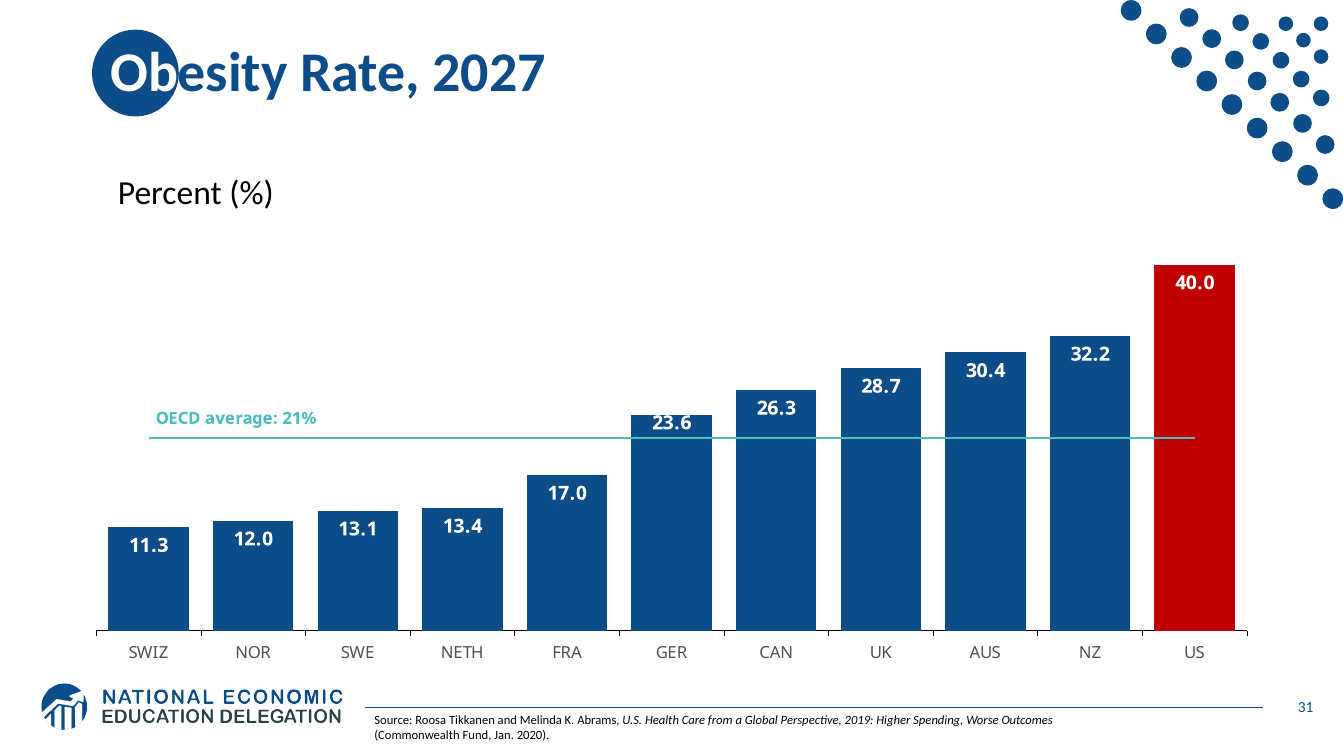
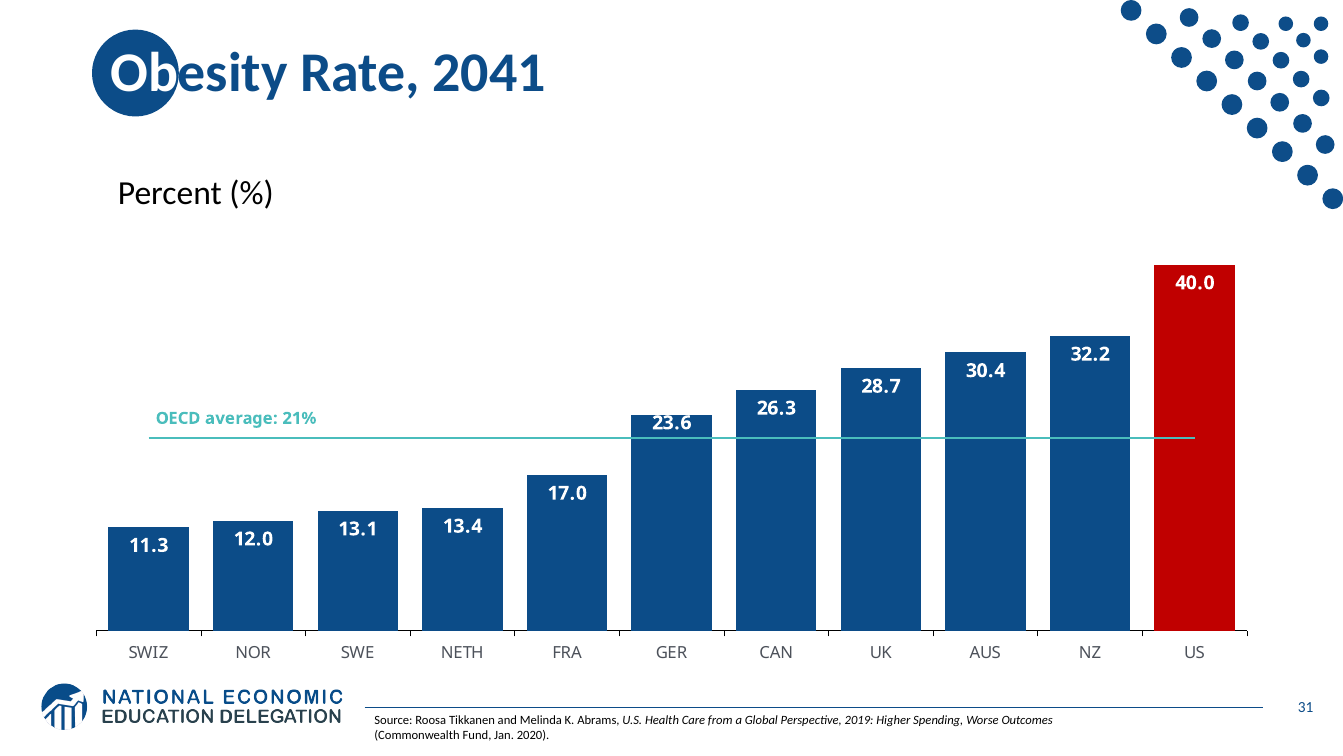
2027: 2027 -> 2041 (489, 73)
